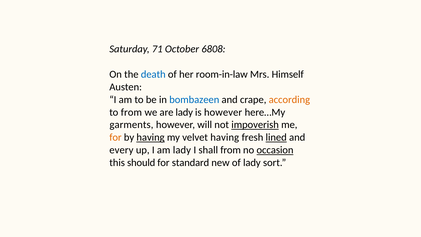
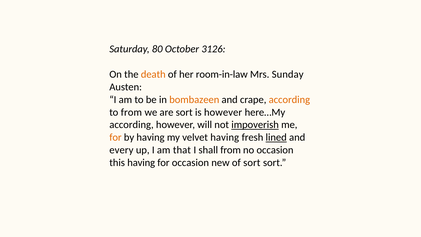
71: 71 -> 80 (157, 49)
6808: 6808 -> 3126 (213, 49)
death colour: blue -> orange (153, 74)
Himself: Himself -> Sunday (288, 74)
bombazeen colour: blue -> orange (194, 99)
are lady: lady -> sort (184, 112)
garments: garments -> according (132, 125)
having underline: present -> none (151, 137)
am lady: lady -> that (182, 150)
occasion underline: present -> none (275, 150)
this should: should -> having (141, 163)
for standard: standard -> occasion (190, 163)
of lady: lady -> sort (252, 163)
